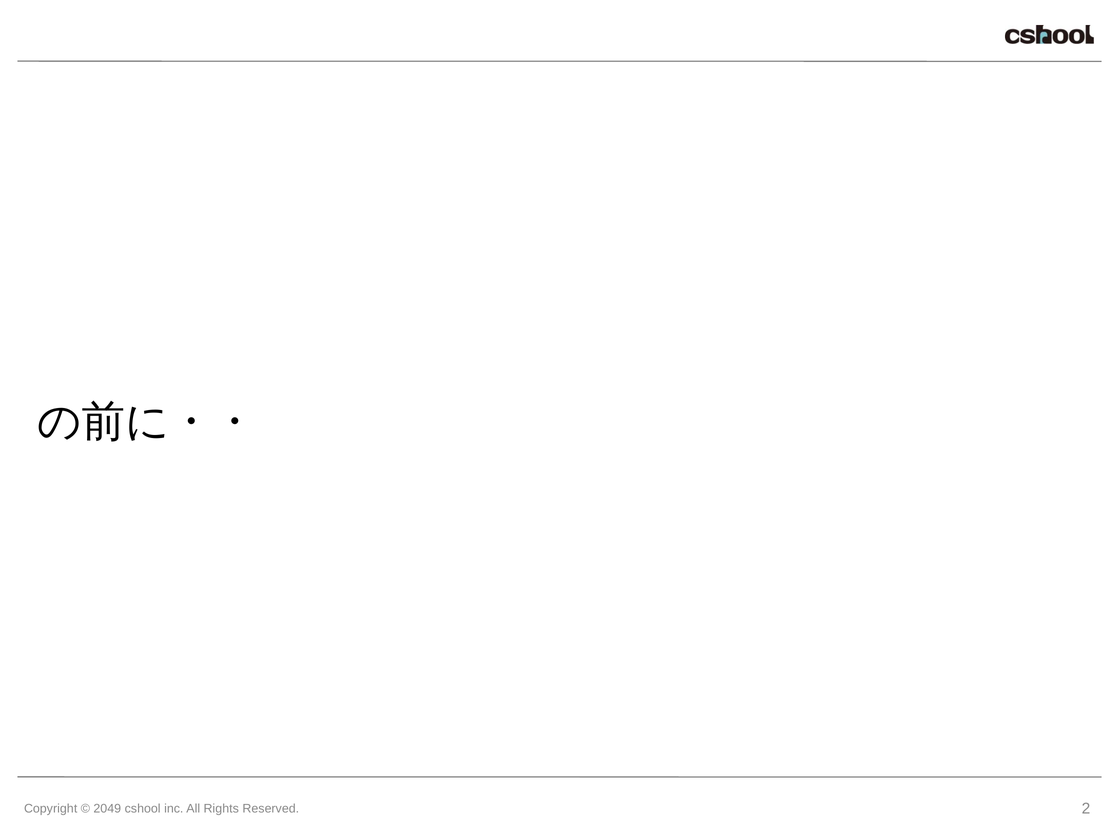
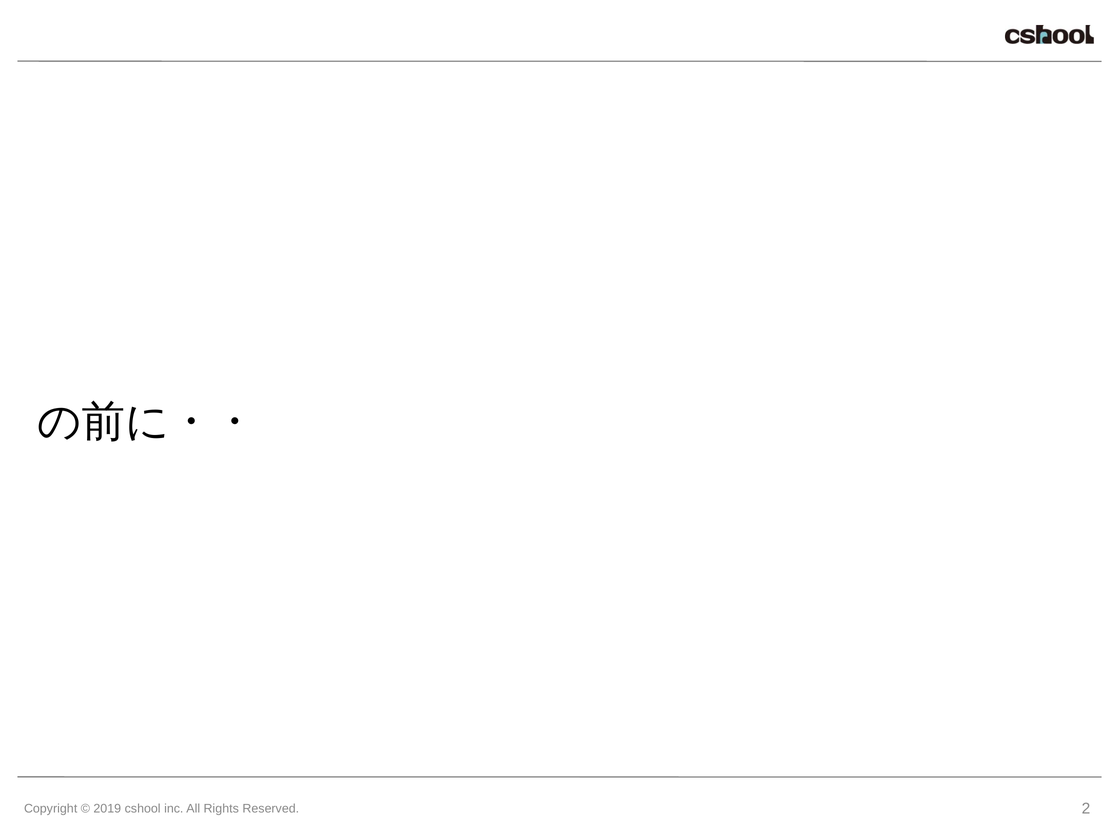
2049: 2049 -> 2019 (107, 809)
